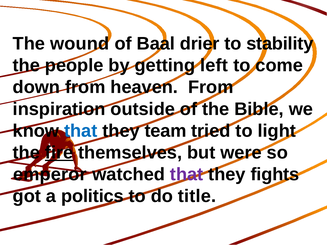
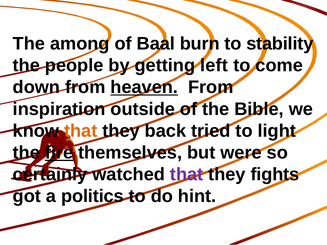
wound: wound -> among (80, 44)
drier: drier -> burn (200, 44)
heaven underline: none -> present (144, 87)
that colour: blue -> orange (81, 131)
team: team -> back (165, 131)
emperor: emperor -> certainly (50, 175)
title: title -> hint (197, 196)
